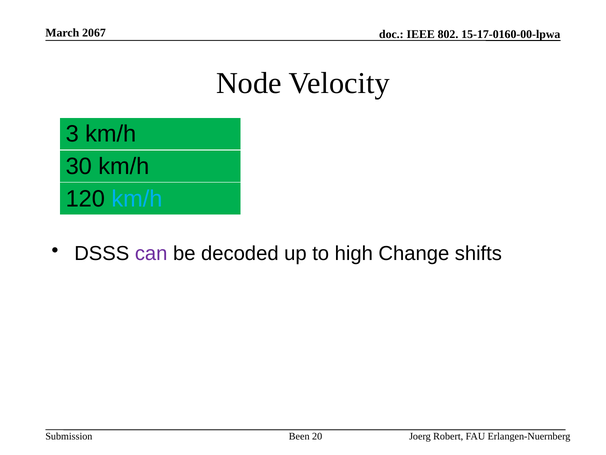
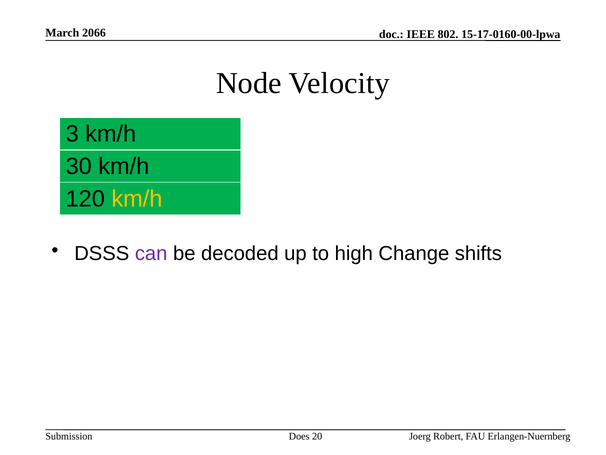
2067: 2067 -> 2066 (94, 33)
km/h colour: light blue -> yellow (137, 199)
Been: Been -> Does (299, 436)
